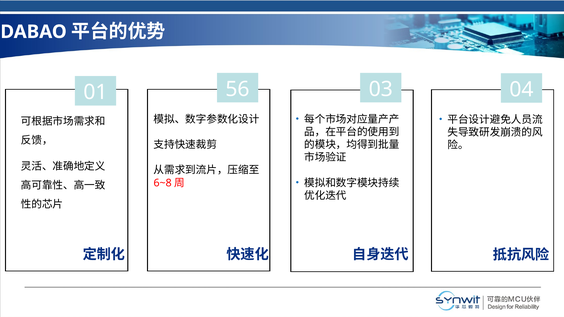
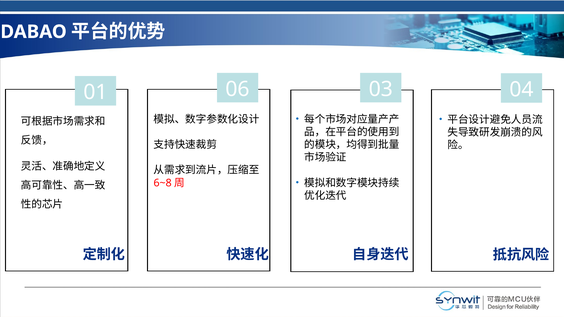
56: 56 -> 06 (238, 89)
